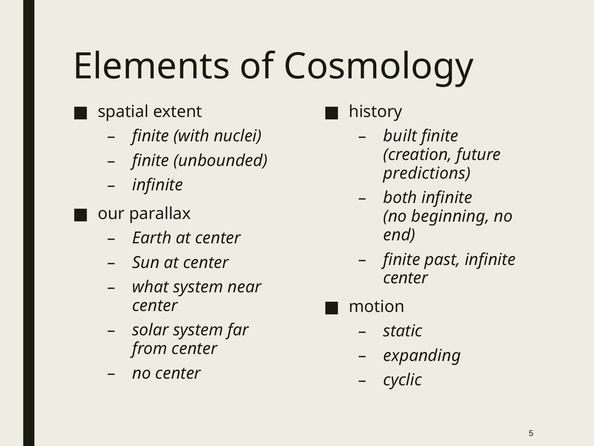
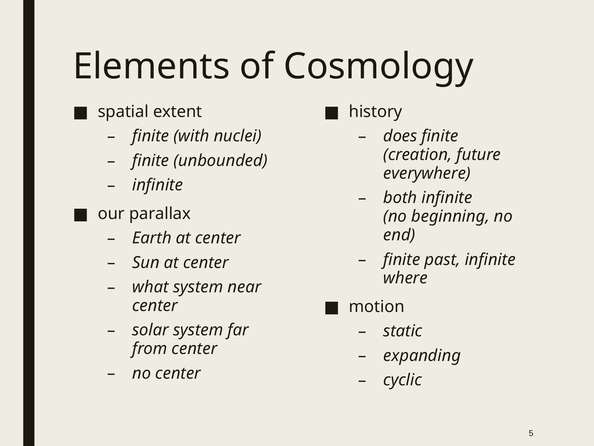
built: built -> does (400, 136)
predictions: predictions -> everywhere (427, 173)
center: center -> where (405, 278)
